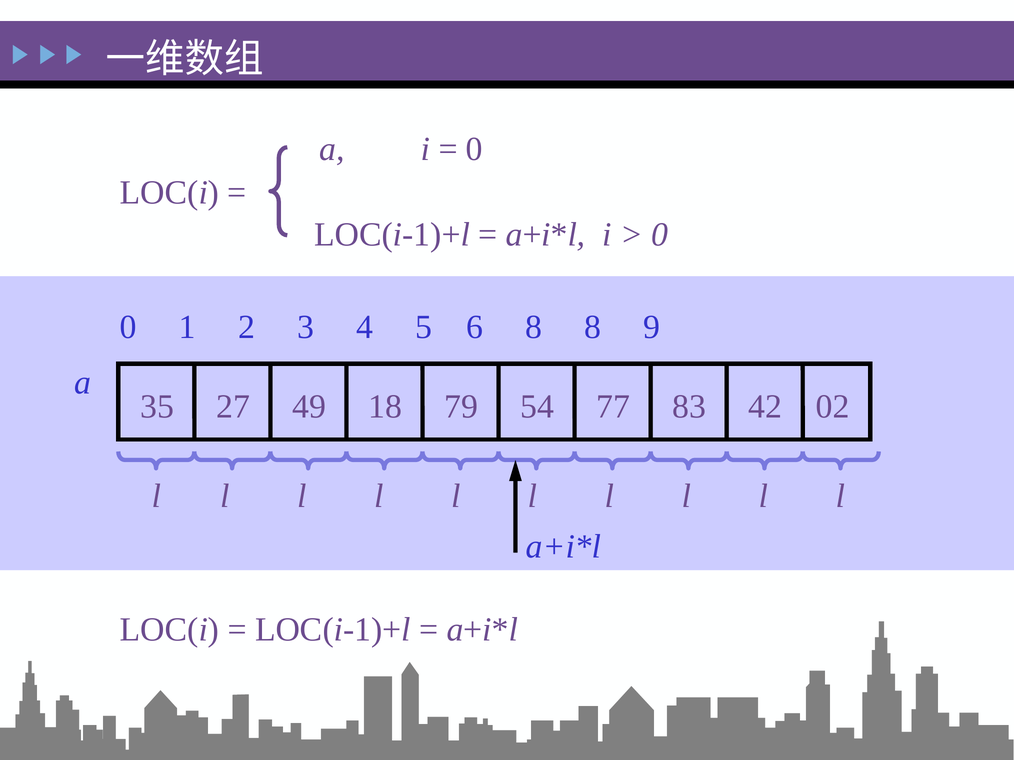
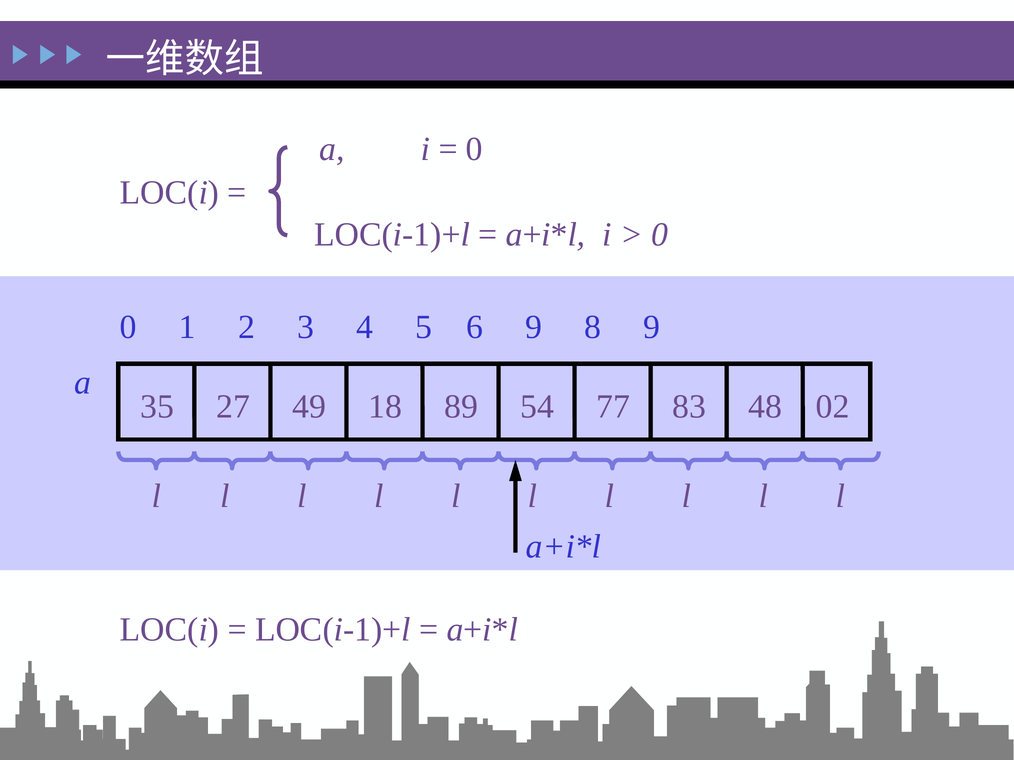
6 8: 8 -> 9 (534, 327)
79: 79 -> 89 (461, 407)
42: 42 -> 48 (765, 407)
